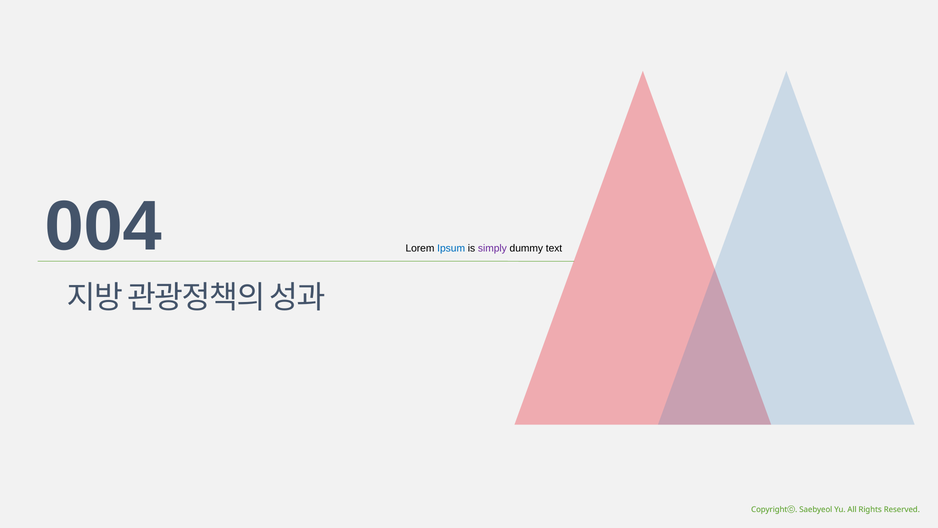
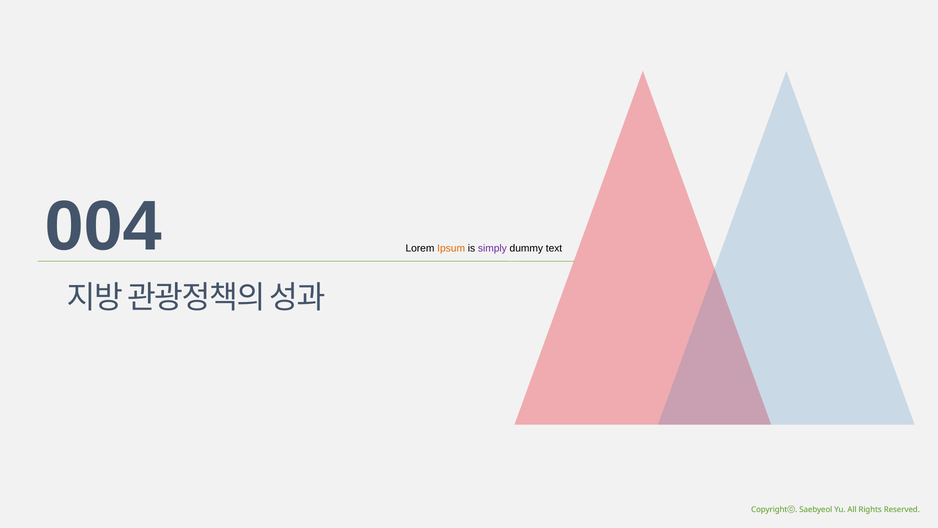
Ipsum colour: blue -> orange (451, 248)
